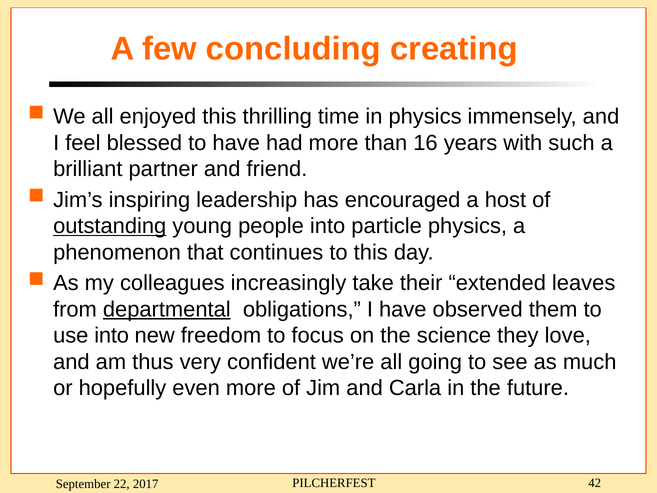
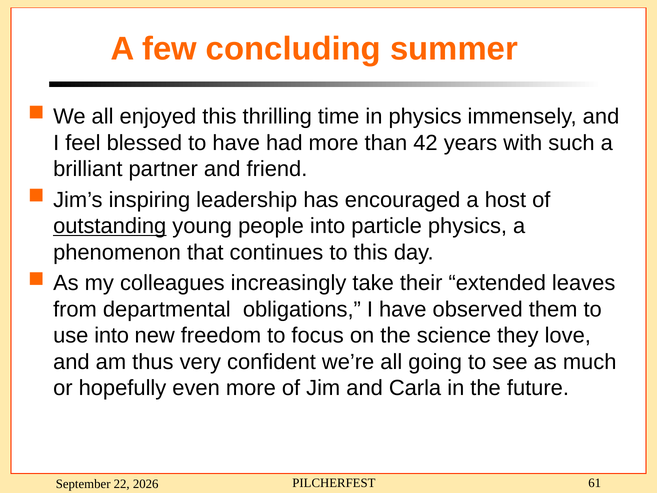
creating: creating -> summer (454, 49)
16: 16 -> 42 (425, 143)
departmental underline: present -> none (167, 309)
2017: 2017 -> 2026 (146, 484)
42: 42 -> 61 (595, 483)
